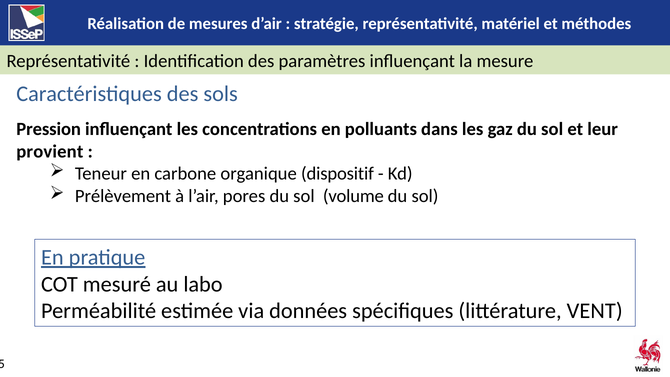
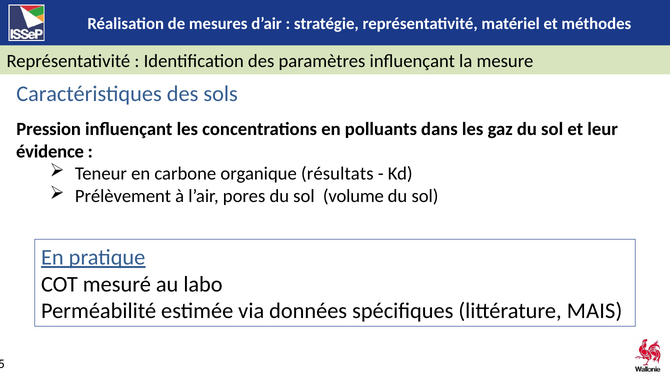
provient: provient -> évidence (50, 151)
dispositif: dispositif -> résultats (337, 174)
VENT: VENT -> MAIS (595, 311)
